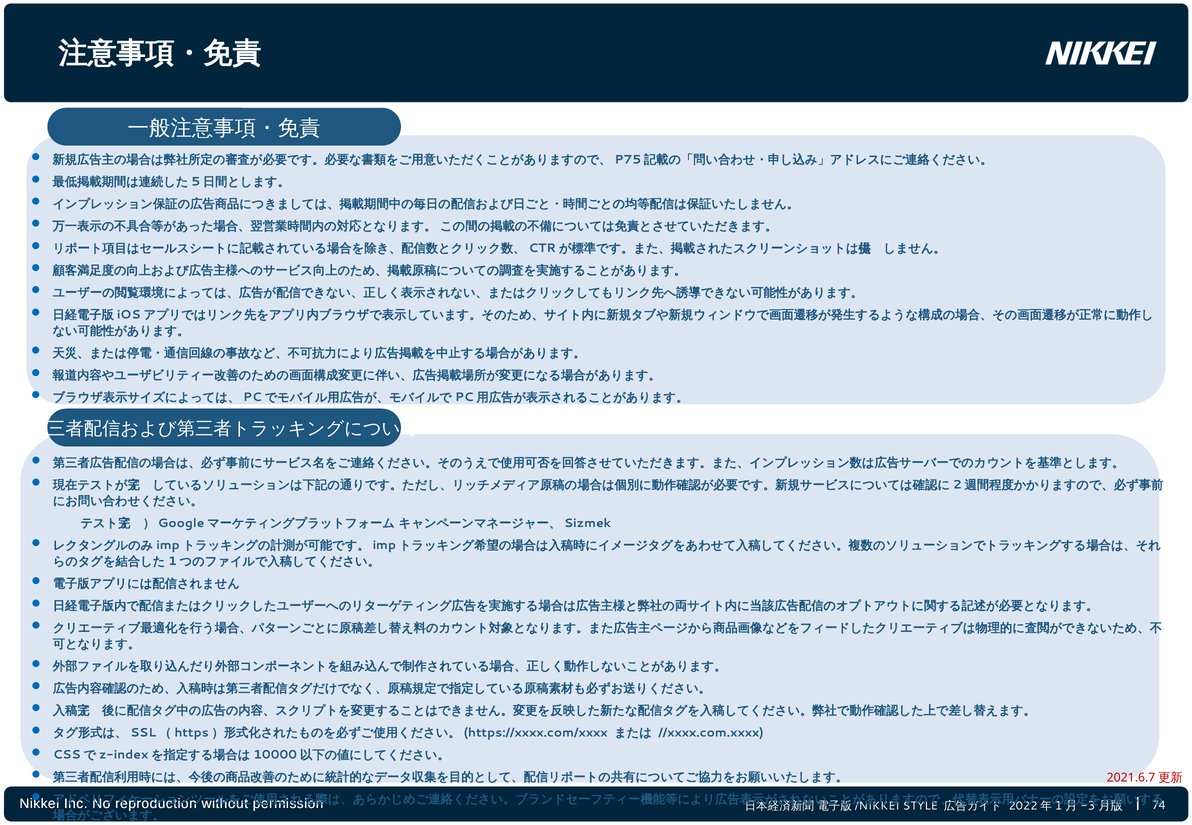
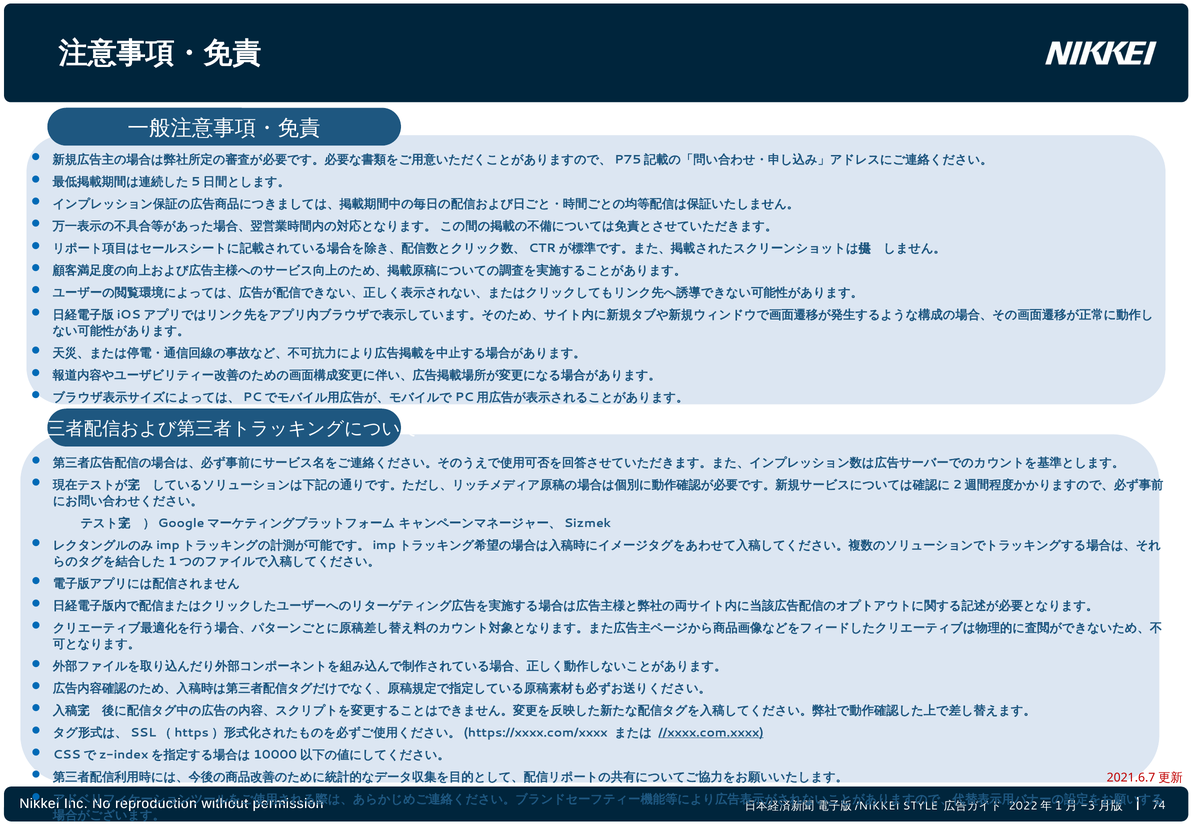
//xxxx.com.xxxx underline: none -> present (711, 733)
